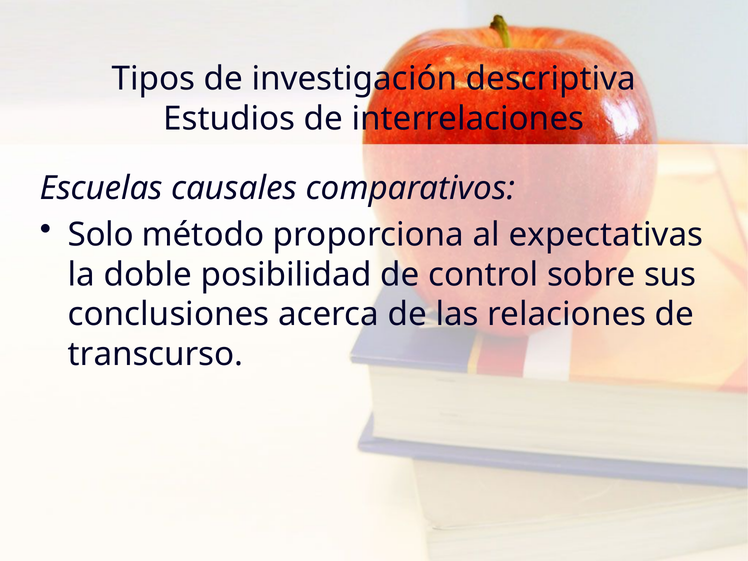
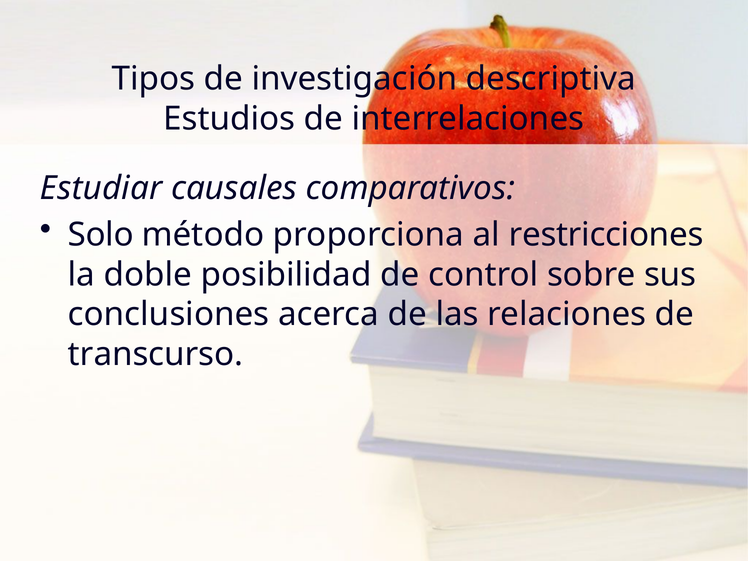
Escuelas: Escuelas -> Estudiar (101, 188)
expectativas: expectativas -> restricciones (606, 235)
